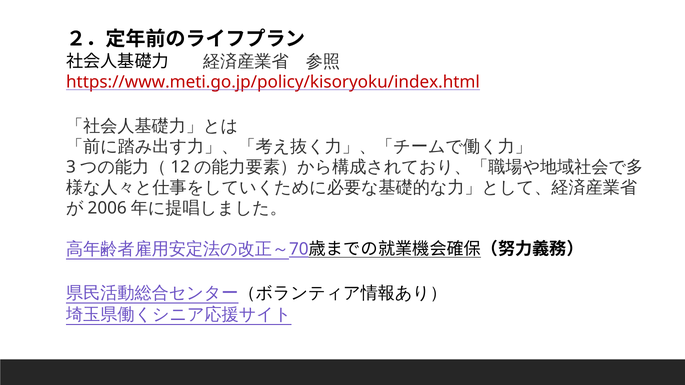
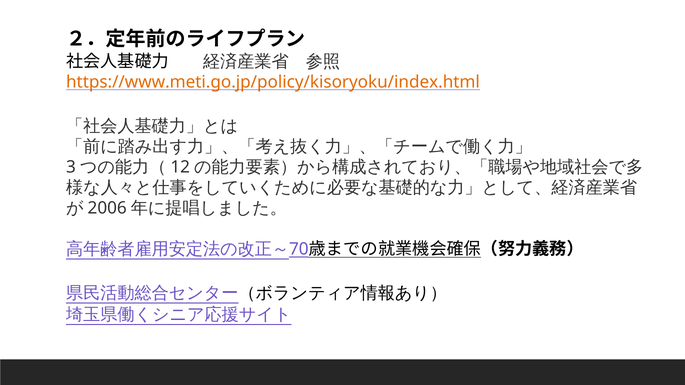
https://www.meti.go.jp/policy/kisoryoku/index.html colour: red -> orange (273, 82)
